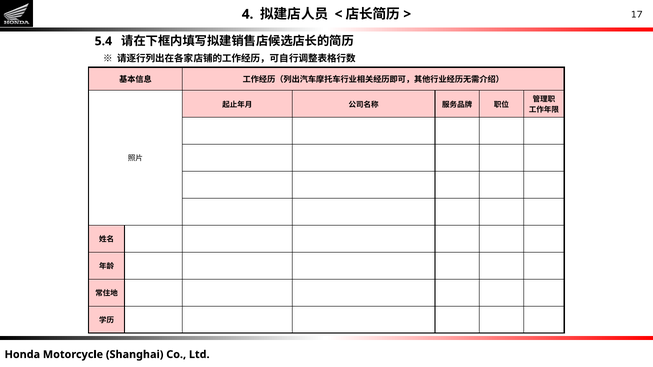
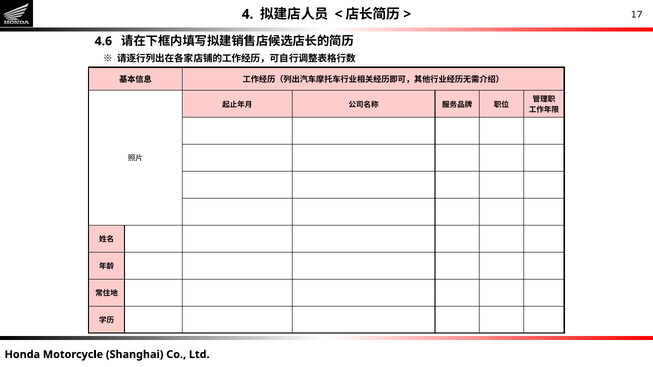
5.4: 5.4 -> 4.6 (103, 41)
